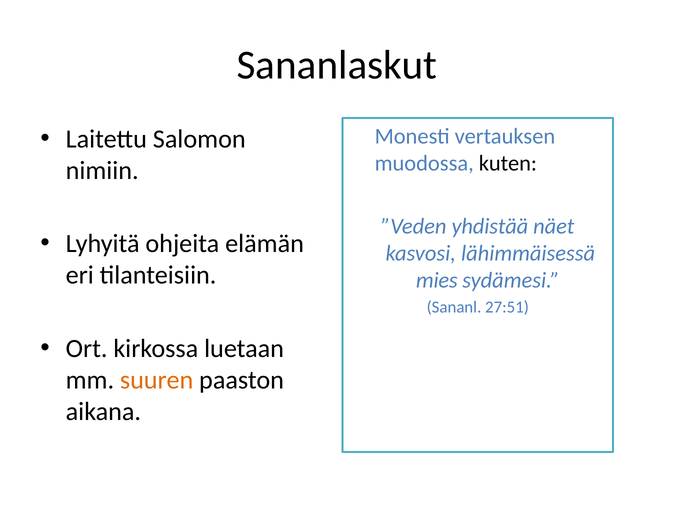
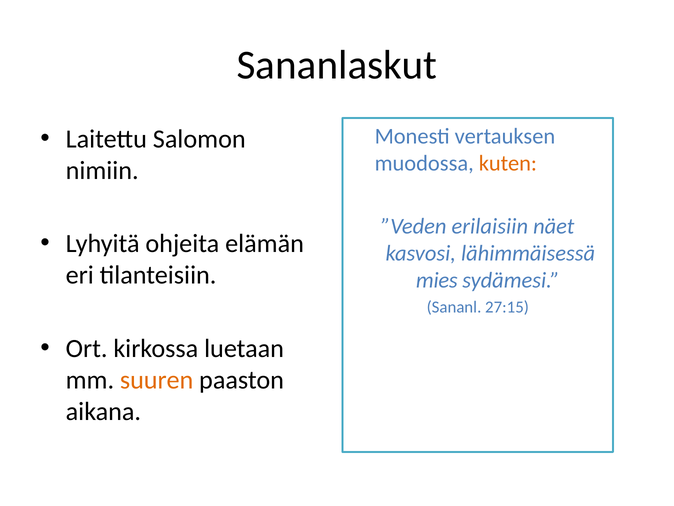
kuten colour: black -> orange (508, 163)
yhdistää: yhdistää -> erilaisiin (490, 226)
27:51: 27:51 -> 27:15 (507, 307)
